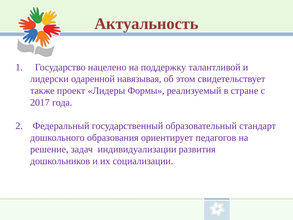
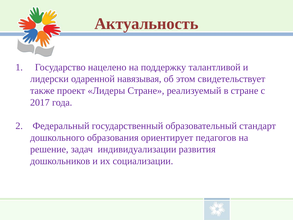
Лидеры Формы: Формы -> Стране (146, 91)
